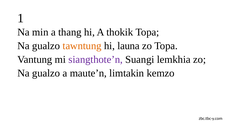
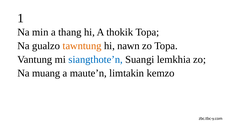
launa: launa -> nawn (128, 46)
siangthote’n colour: purple -> blue (96, 60)
gualzo: gualzo -> muang (46, 73)
